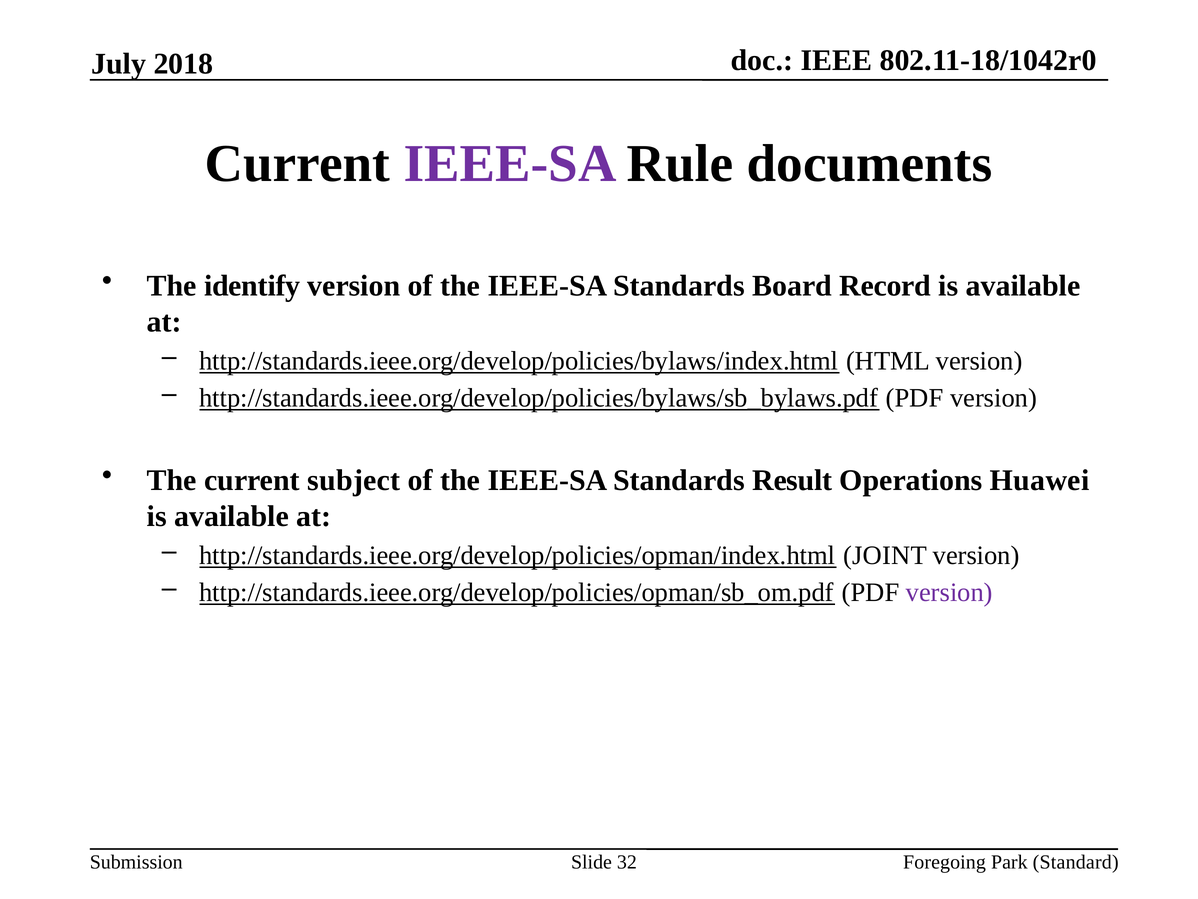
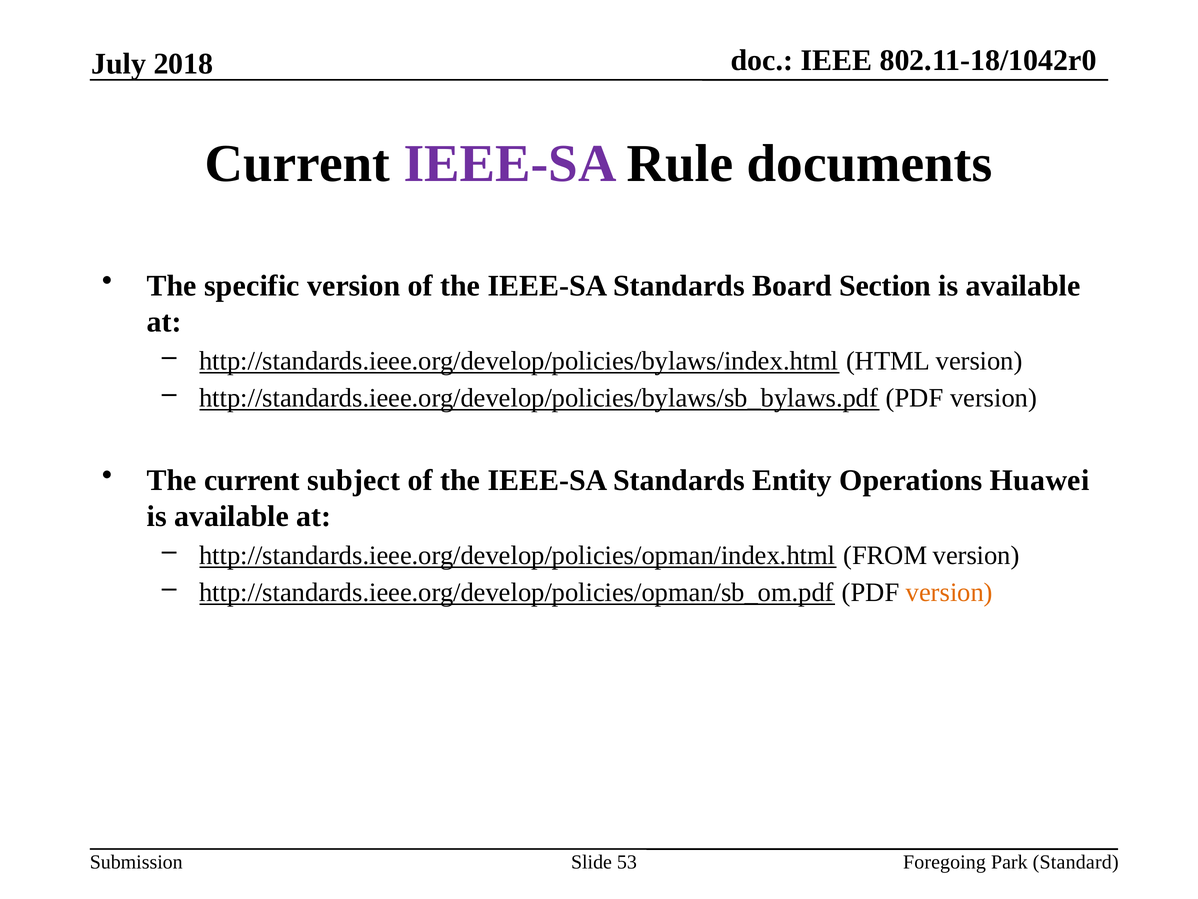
identify: identify -> specific (252, 286)
Record: Record -> Section (885, 286)
Result: Result -> Entity (792, 480)
JOINT: JOINT -> FROM (885, 555)
version colour: purple -> orange (949, 592)
32: 32 -> 53 (627, 862)
